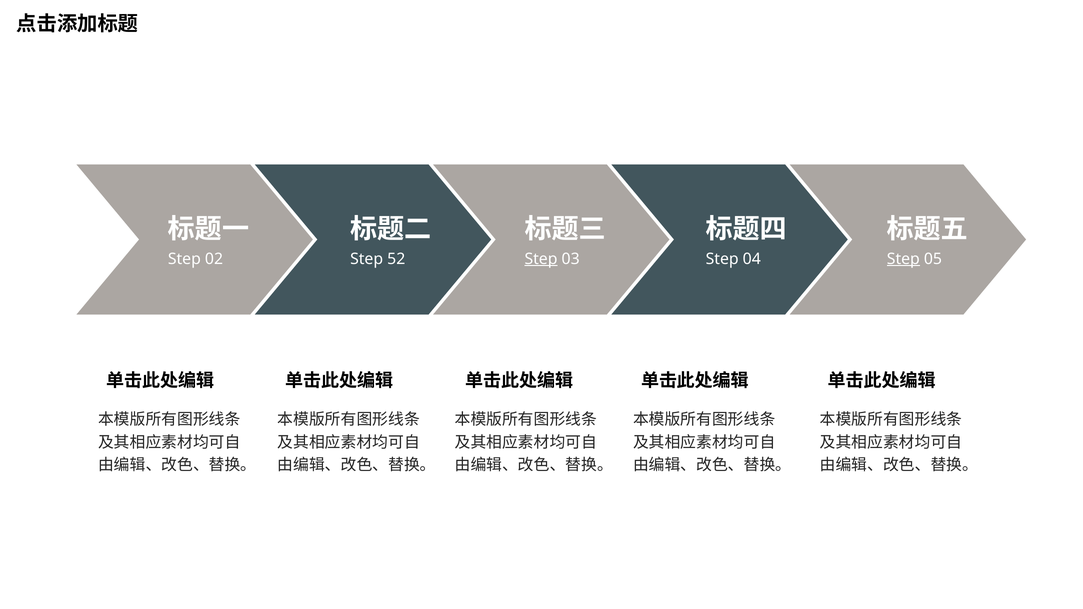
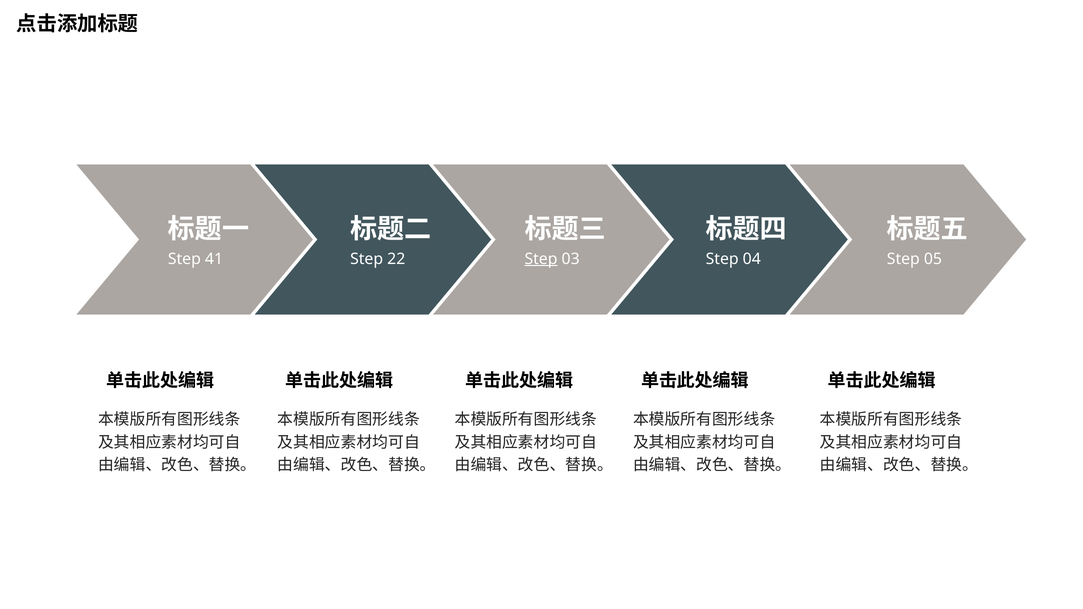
02: 02 -> 41 (214, 259)
52: 52 -> 22 (396, 259)
Step underline: present -> none (903, 259)
